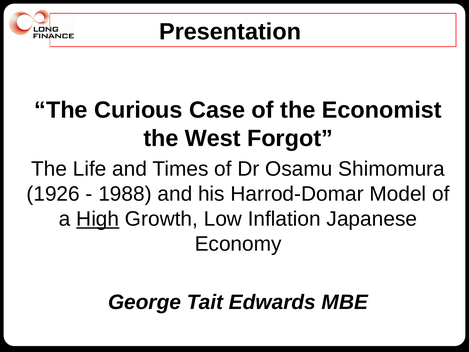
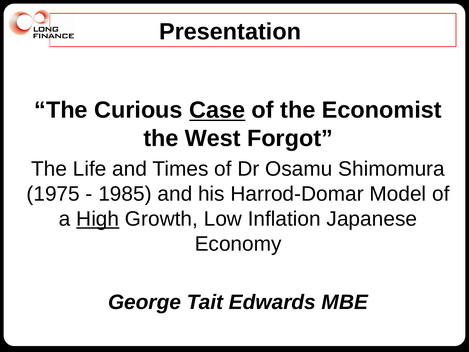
Case underline: none -> present (217, 110)
1926: 1926 -> 1975 (53, 194)
1988: 1988 -> 1985 (125, 194)
